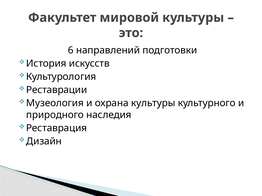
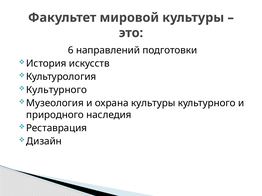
Реставрации: Реставрации -> Культурного (57, 90)
